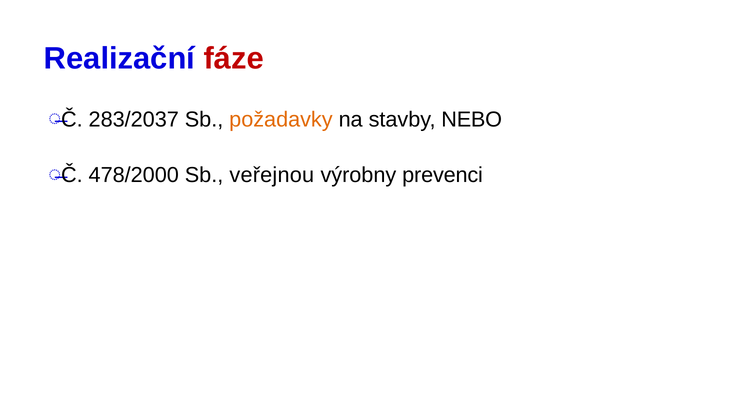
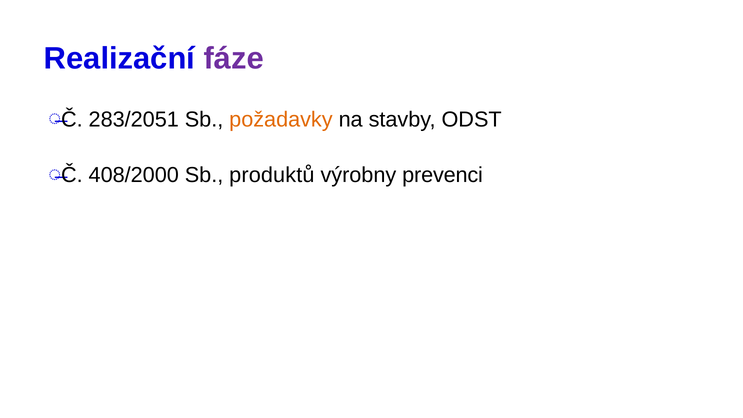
fáze colour: red -> purple (234, 58)
283/2037: 283/2037 -> 283/2051 (134, 119)
NEBO: NEBO -> ODST (472, 119)
478/2000: 478/2000 -> 408/2000 (134, 175)
veřejnou: veřejnou -> produktů (272, 175)
